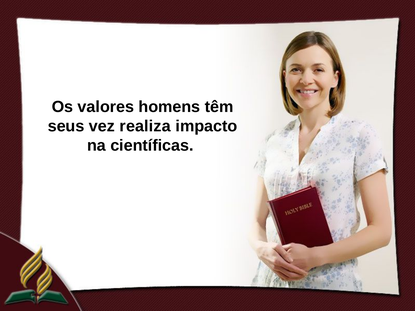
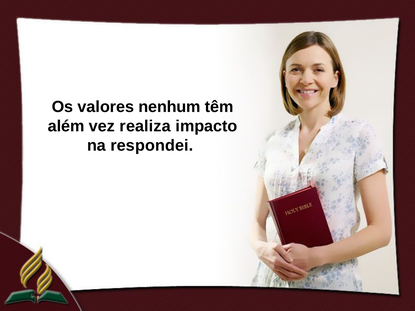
homens: homens -> nenhum (169, 107)
seus: seus -> além (66, 126)
científicas: científicas -> respondei (152, 146)
